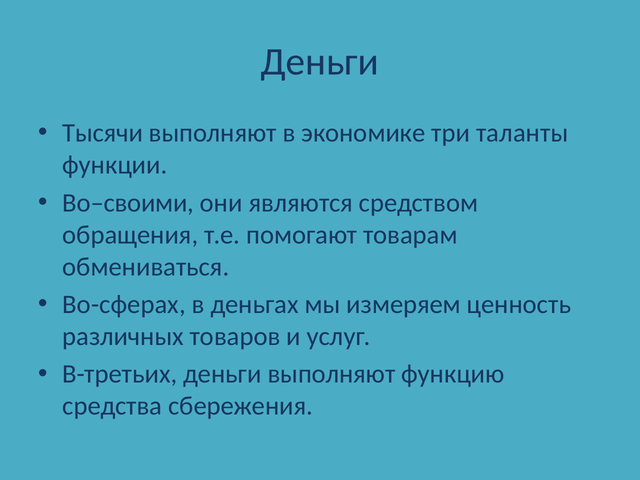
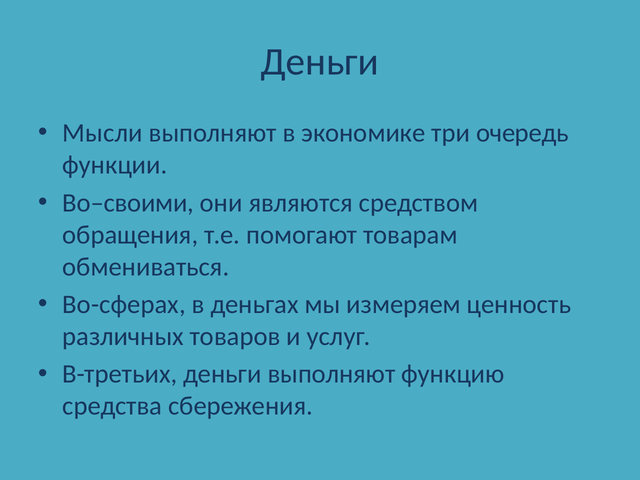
Тысячи: Тысячи -> Мысли (103, 133)
таланты: таланты -> очередь (522, 133)
